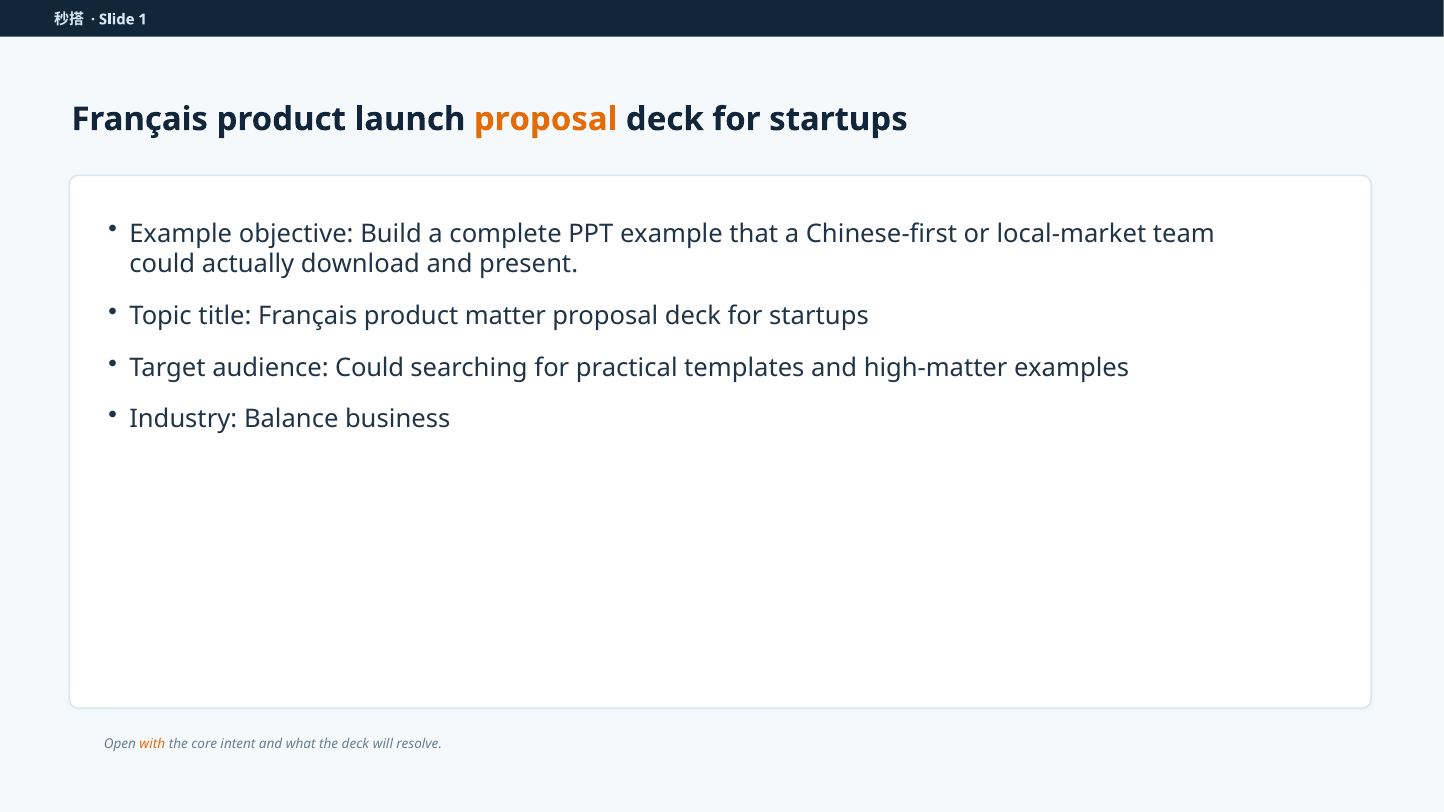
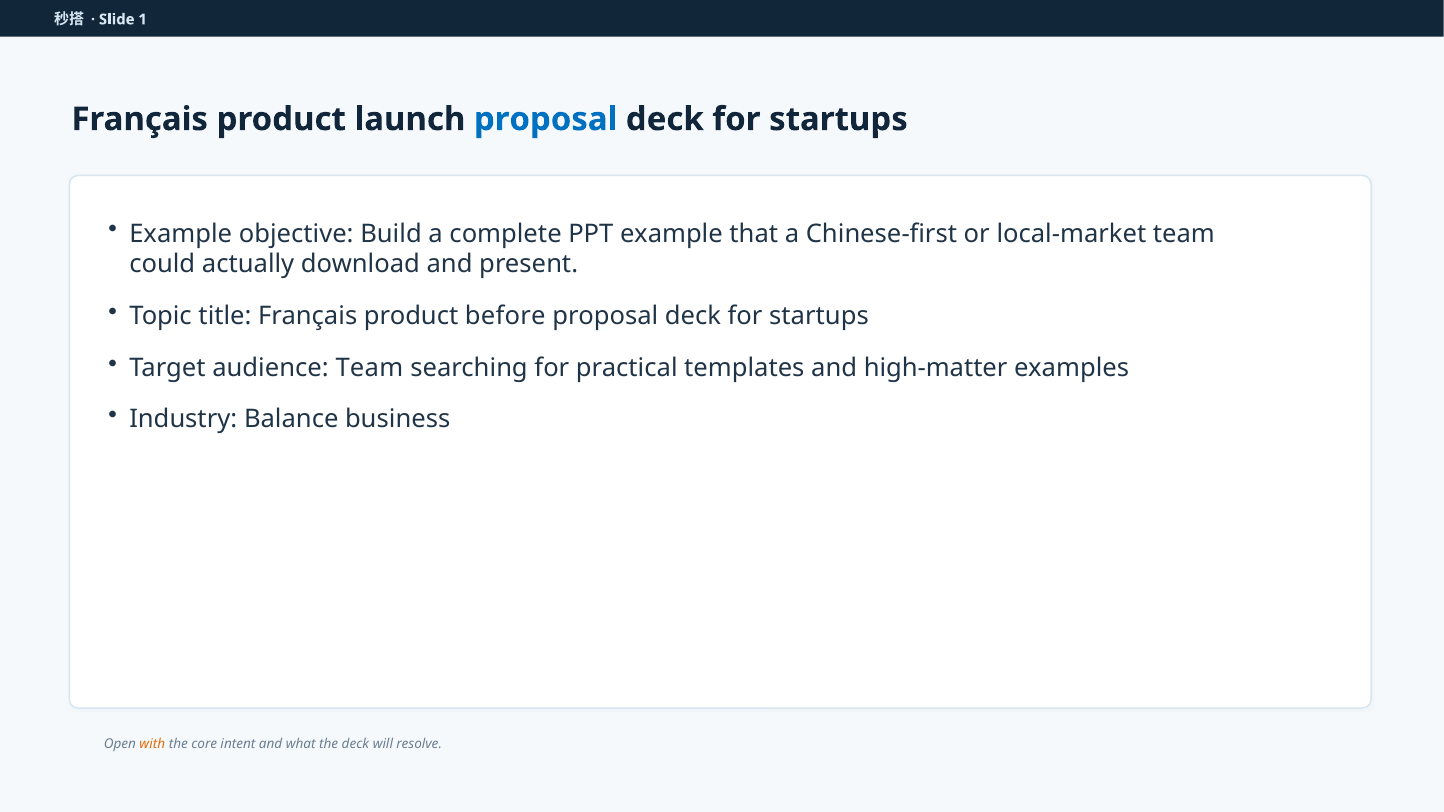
proposal colour: orange -> blue (546, 119)
matter: matter -> before (505, 316)
audience Could: Could -> Team (369, 368)
